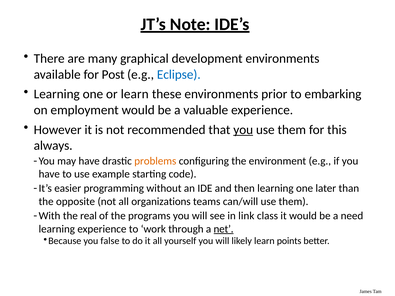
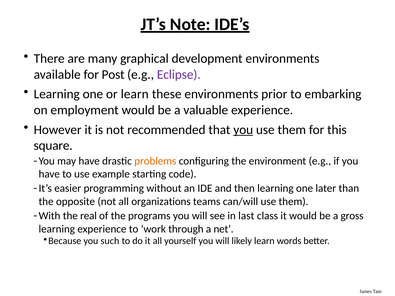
Eclipse colour: blue -> purple (179, 74)
always: always -> square (53, 146)
link: link -> last (246, 216)
need: need -> gross (352, 216)
net underline: present -> none (224, 229)
false: false -> such (110, 241)
points: points -> words (289, 241)
